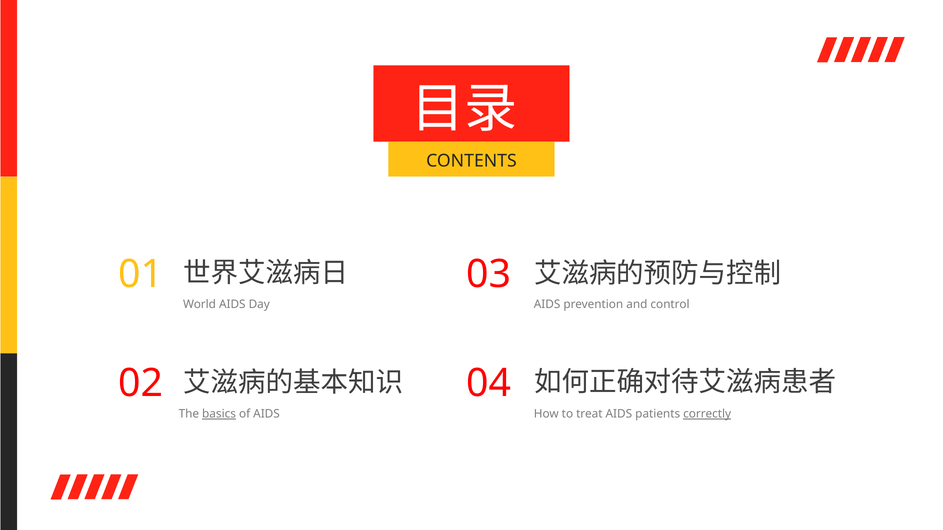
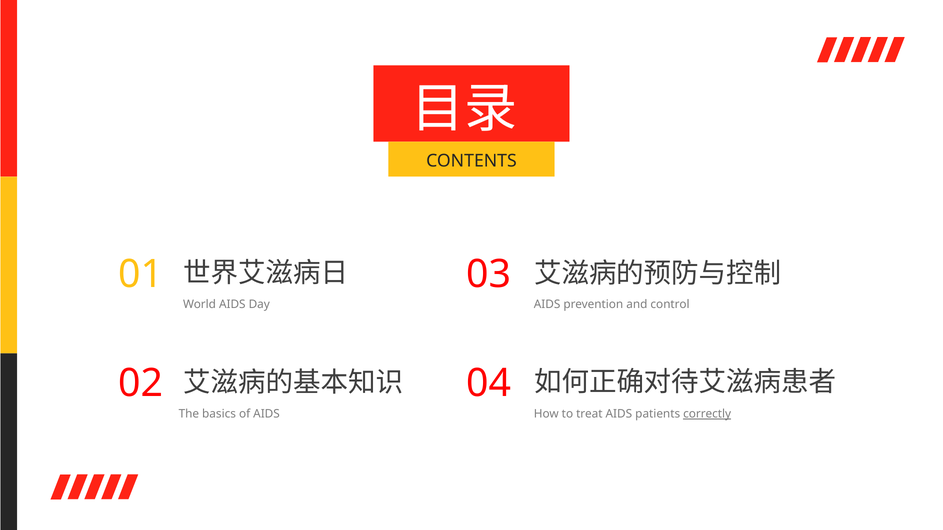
basics underline: present -> none (219, 414)
